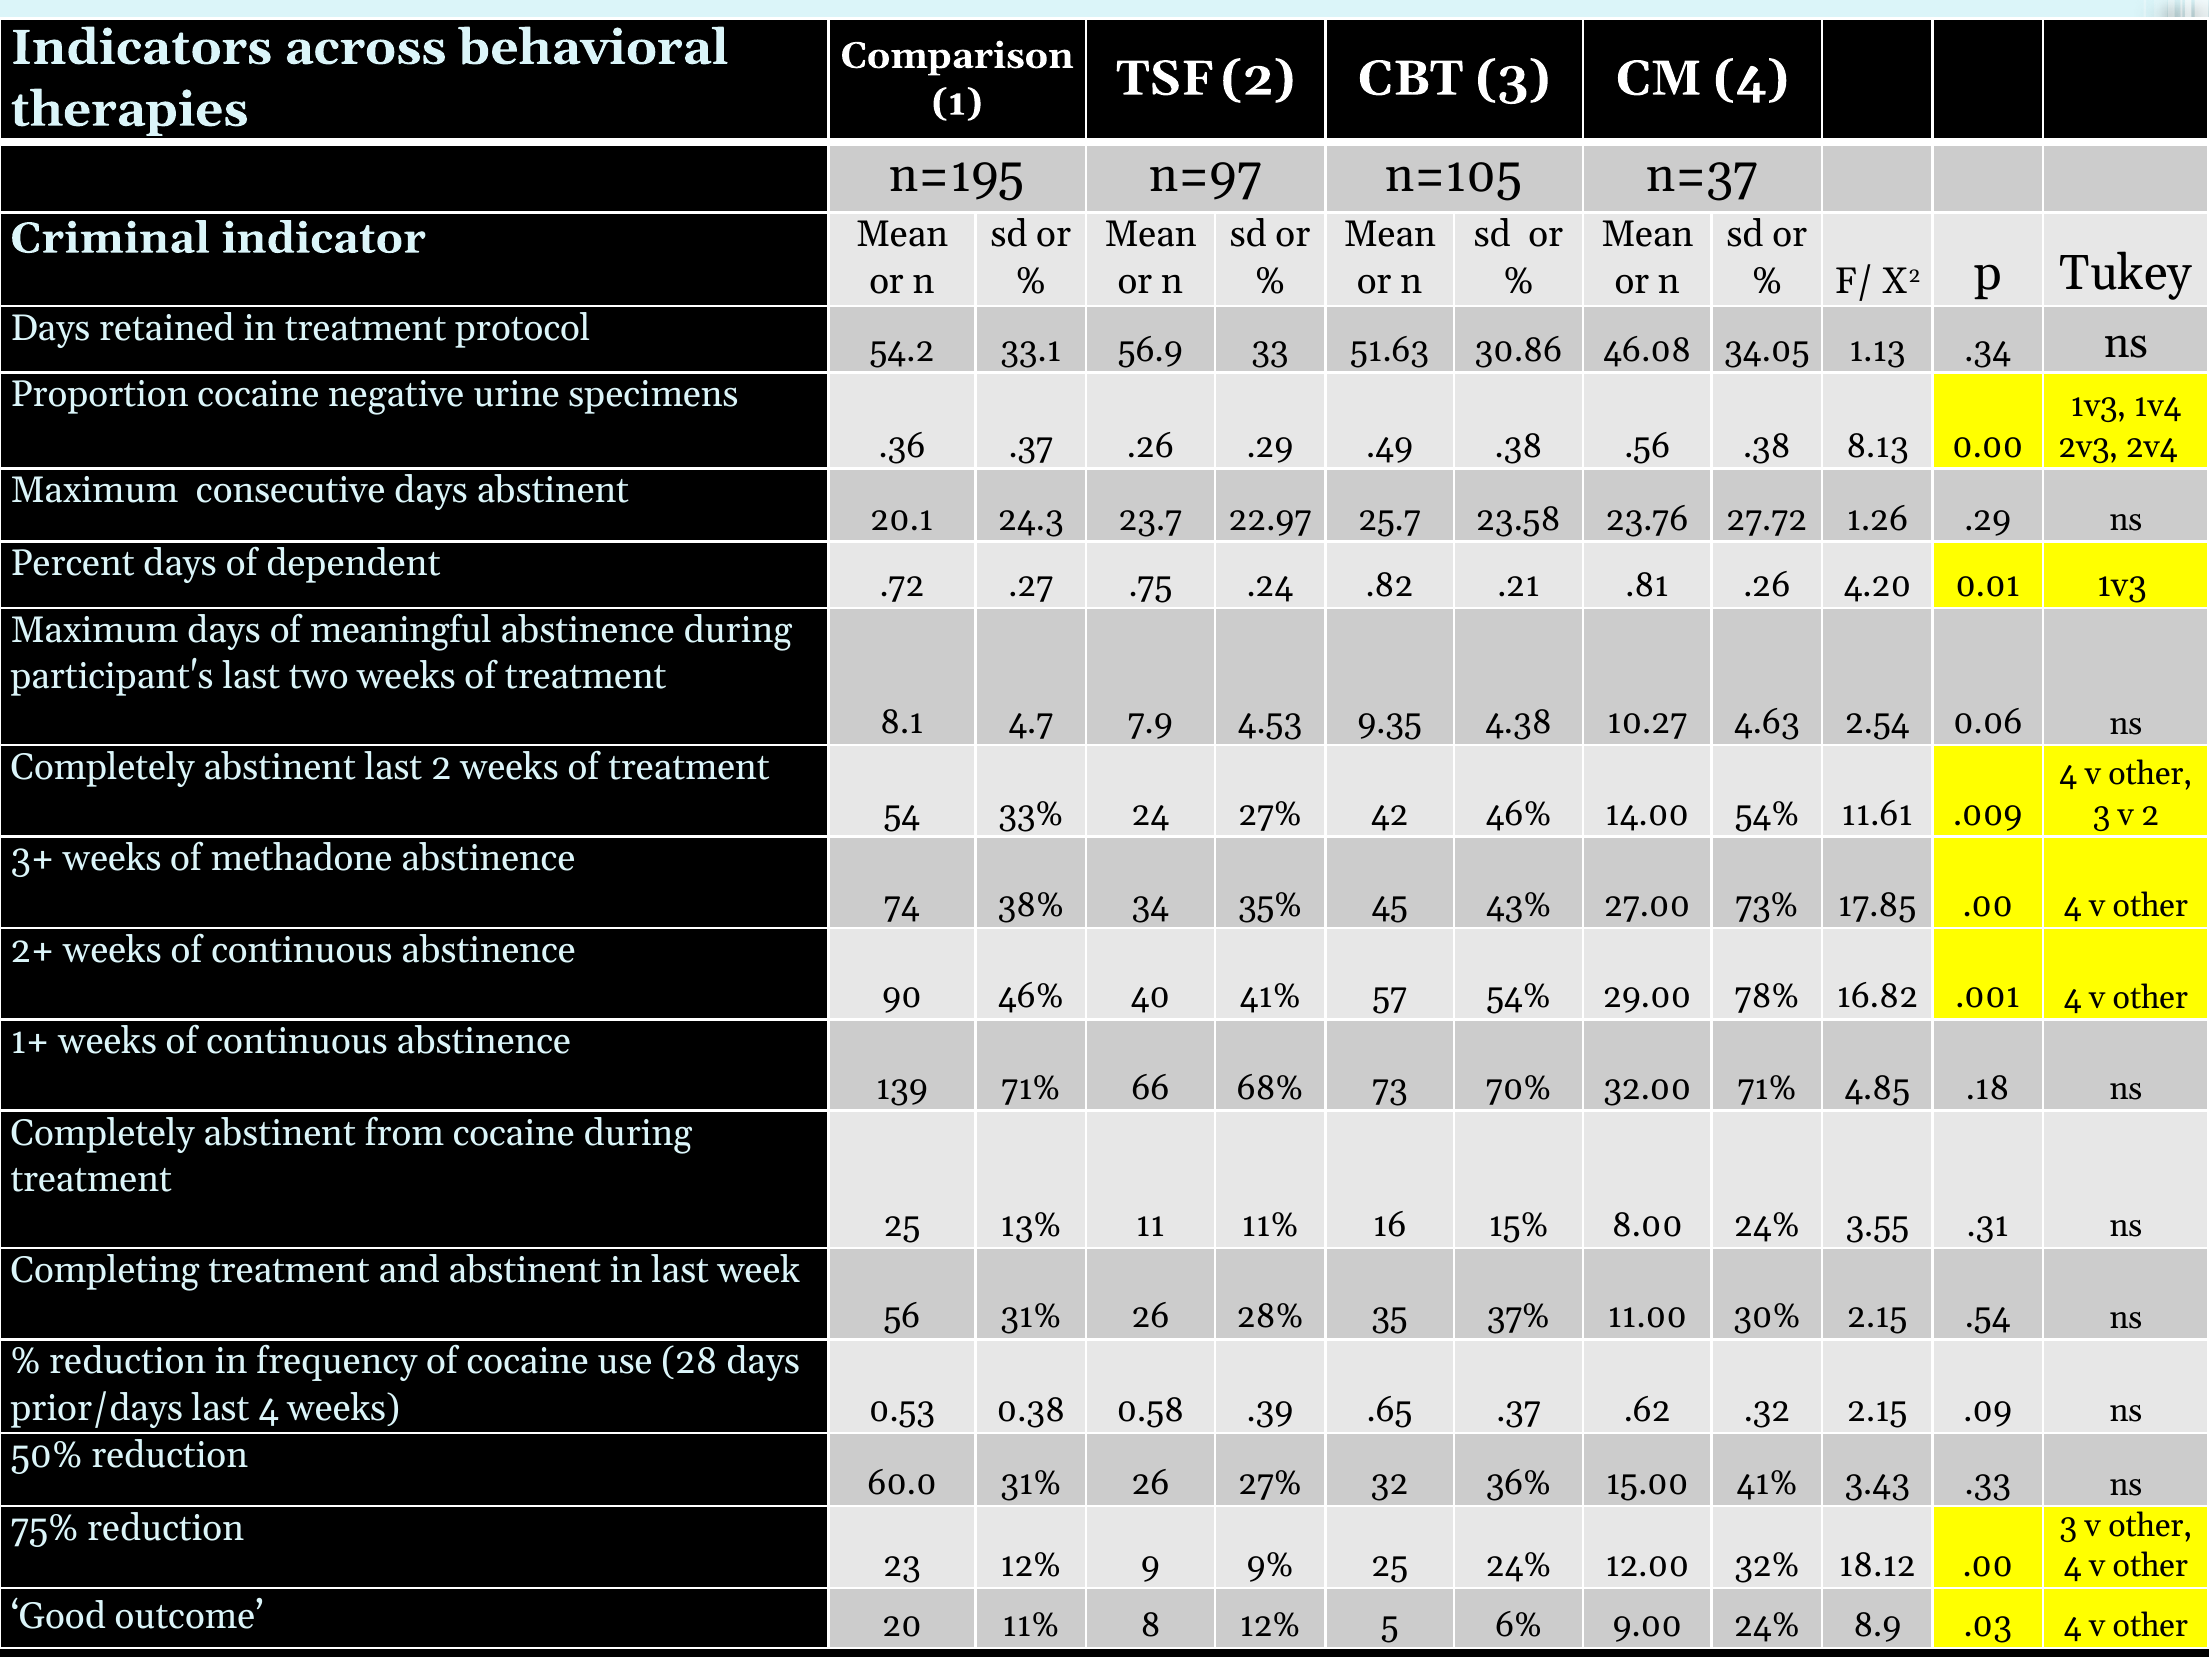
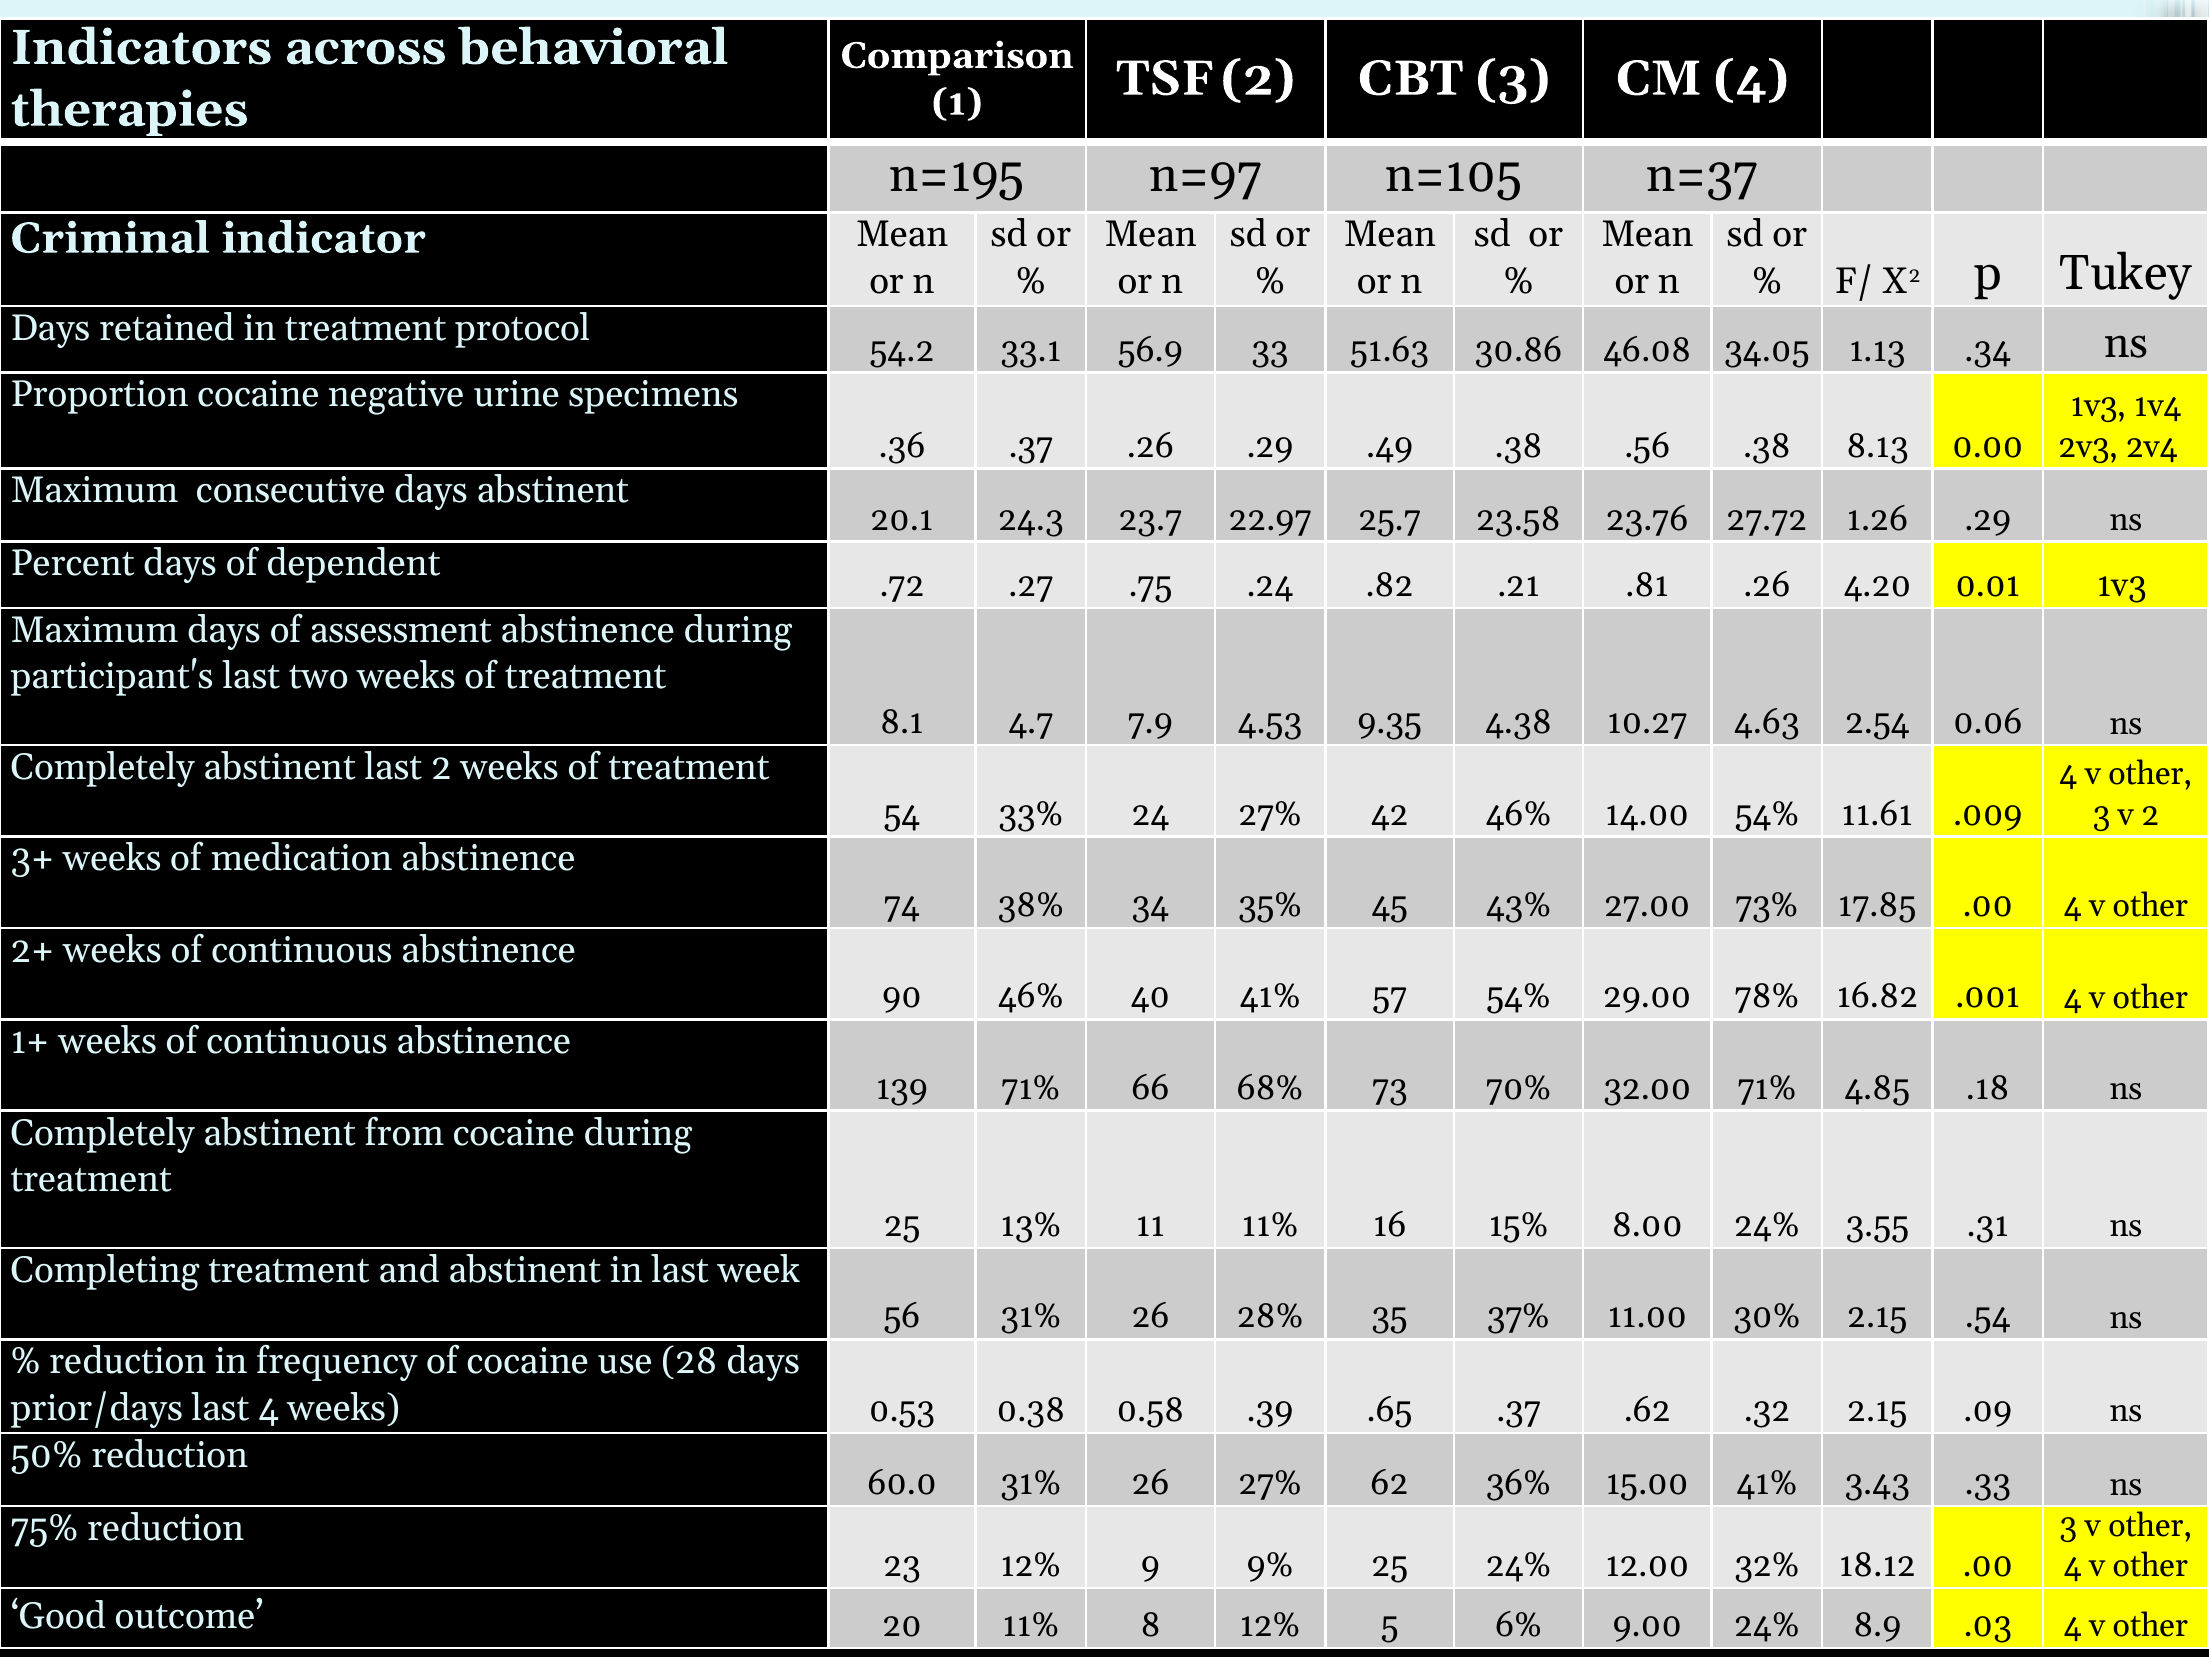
meaningful: meaningful -> assessment (401, 630)
methadone: methadone -> medication (302, 859)
32: 32 -> 62 (1389, 1483)
